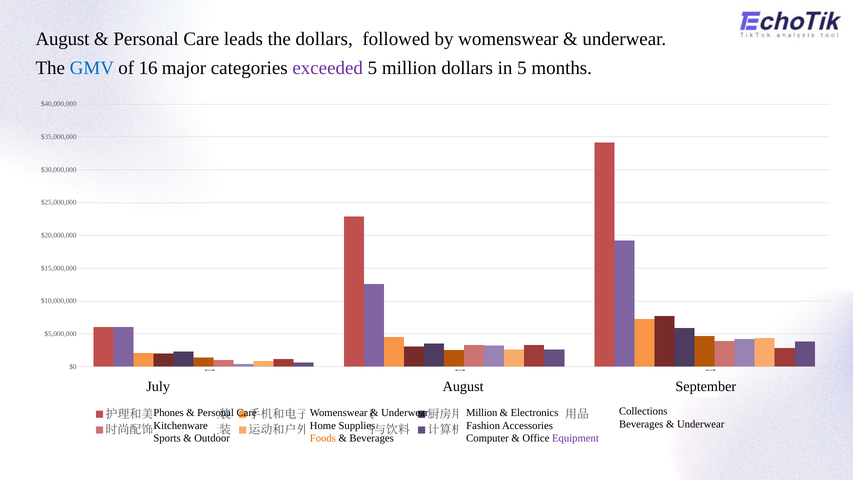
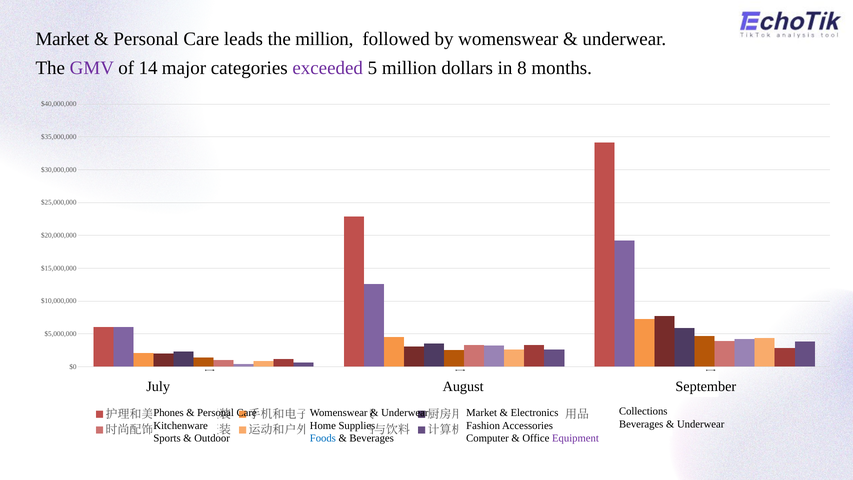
August: August -> Market (62, 39)
the dollars: dollars -> million (324, 39)
GMV colour: blue -> purple (92, 68)
16: 16 -> 14 (148, 68)
in 5: 5 -> 8 (522, 68)
Million: Million -> Market (482, 413)
Foods colour: orange -> blue (323, 438)
